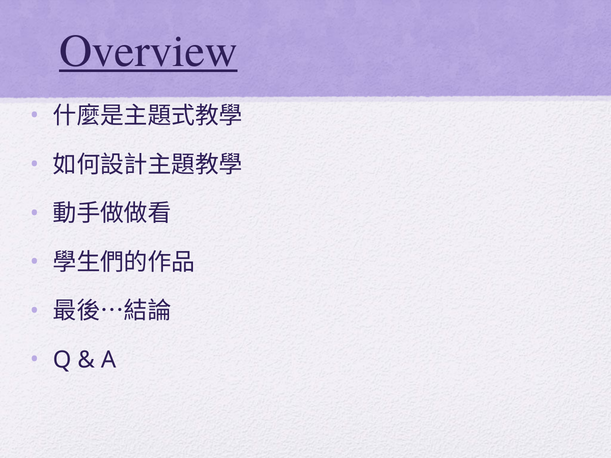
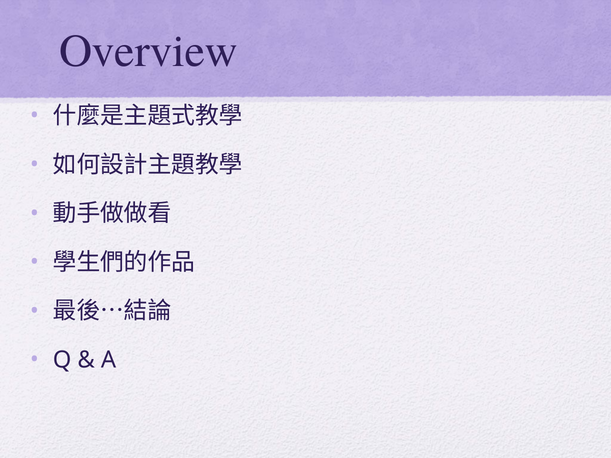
Overview underline: present -> none (148, 51)
